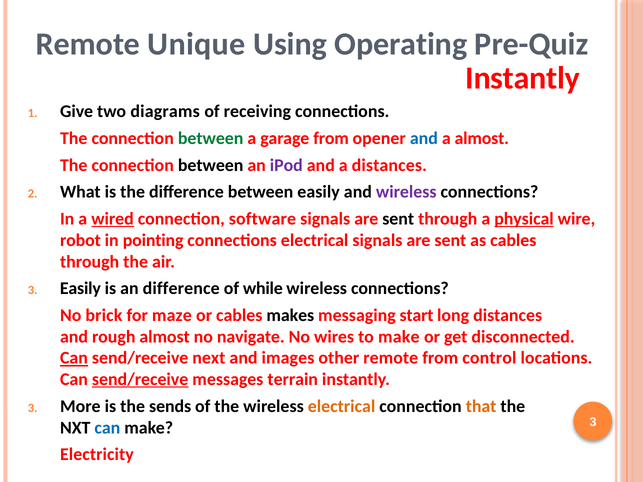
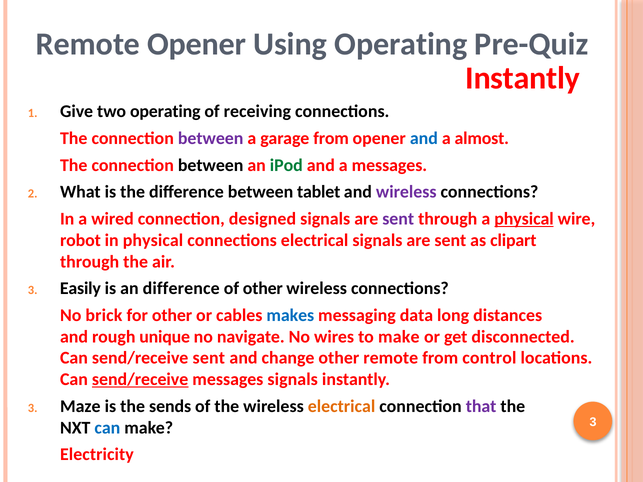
Remote Unique: Unique -> Opener (197, 44)
two diagrams: diagrams -> operating (165, 112)
between colour: green -> purple (211, 138)
iPod colour: purple -> green (286, 165)
a distances: distances -> messages (389, 165)
between easily: easily -> tablet (319, 192)
wired underline: present -> none (113, 219)
software: software -> designed (262, 219)
sent colour: black -> purple (398, 219)
in pointing: pointing -> physical (153, 240)
as cables: cables -> clipart (513, 240)
of while: while -> other (263, 289)
for maze: maze -> other (172, 315)
makes colour: black -> blue (290, 315)
start: start -> data (416, 315)
rough almost: almost -> unique (165, 337)
Can underline: present -> none (74, 358)
send/receive next: next -> sent (209, 358)
images: images -> change (288, 358)
messages terrain: terrain -> signals (293, 380)
More: More -> Maze (80, 407)
that colour: orange -> purple (481, 407)
